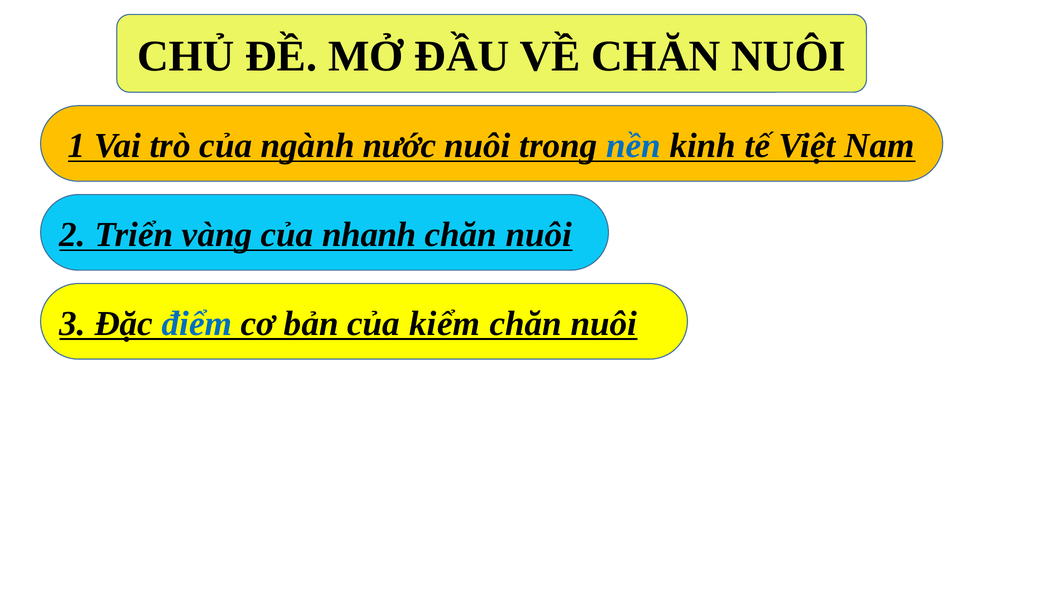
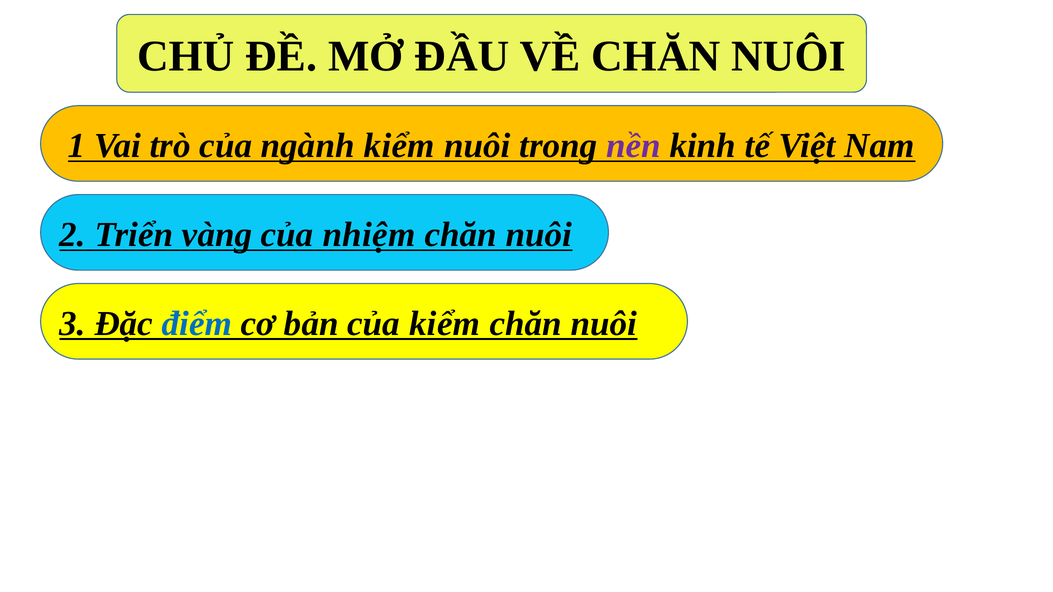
ngành nước: nước -> kiểm (399, 146)
nền colour: blue -> purple (634, 146)
nhanh: nhanh -> nhiệm (369, 235)
